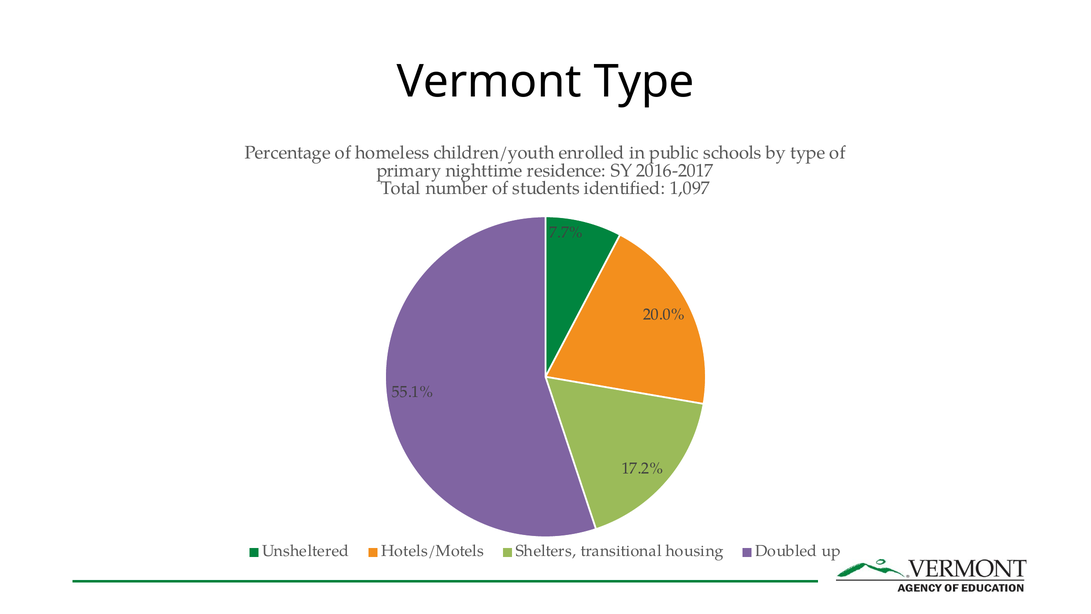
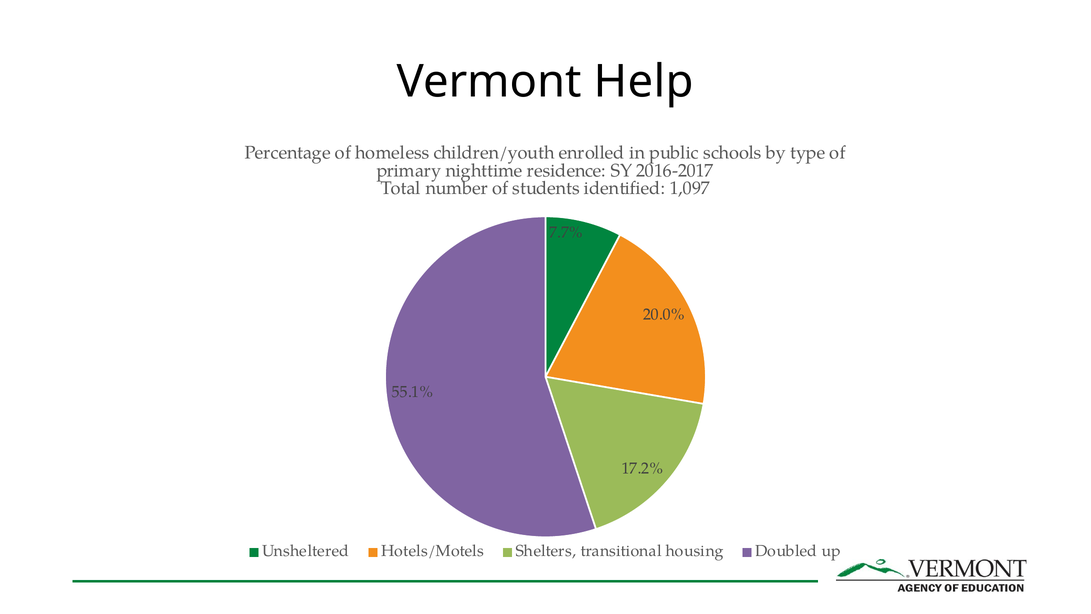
Vermont Type: Type -> Help (644, 82)
